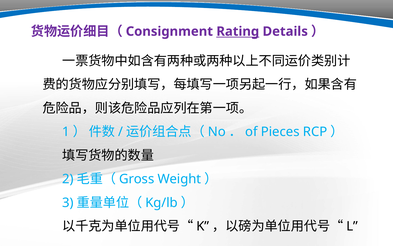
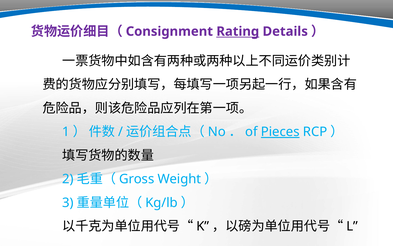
Pieces underline: none -> present (280, 132)
